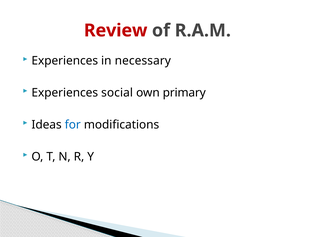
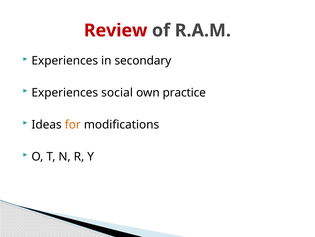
necessary: necessary -> secondary (143, 61)
primary: primary -> practice (184, 92)
for colour: blue -> orange (73, 124)
